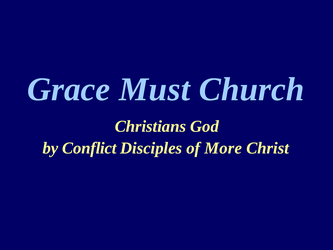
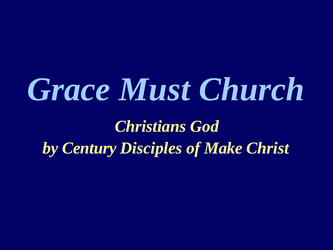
Conflict: Conflict -> Century (89, 148)
More: More -> Make (223, 148)
